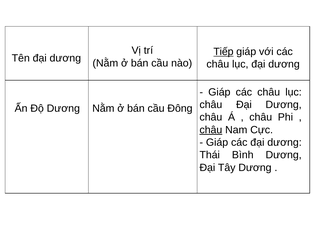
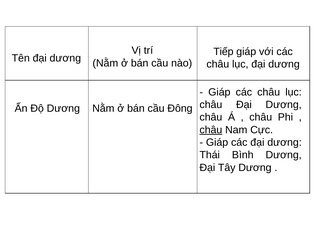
Tiếp underline: present -> none (223, 52)
